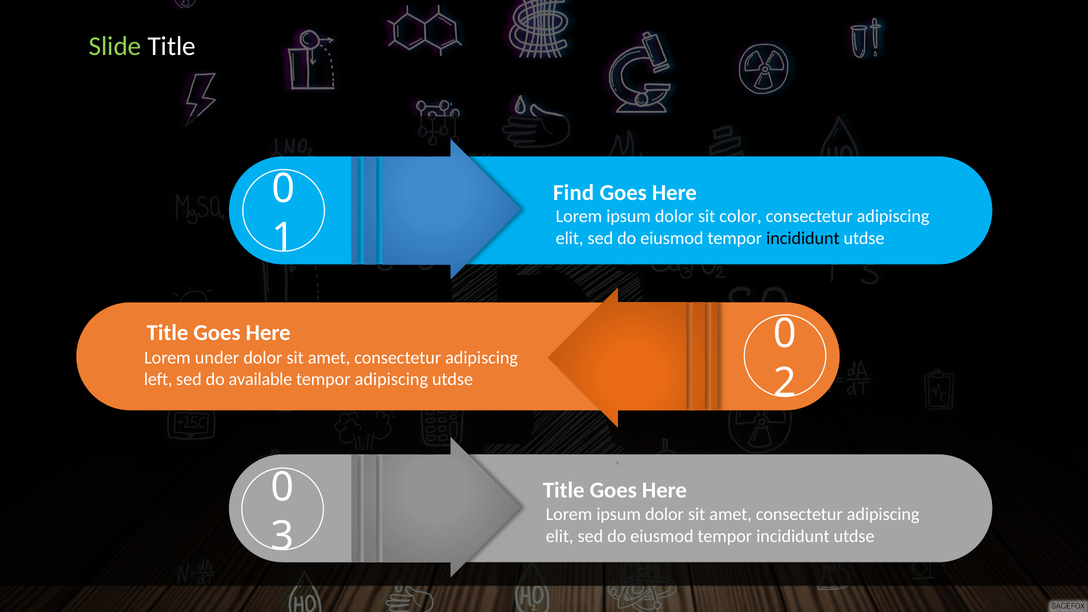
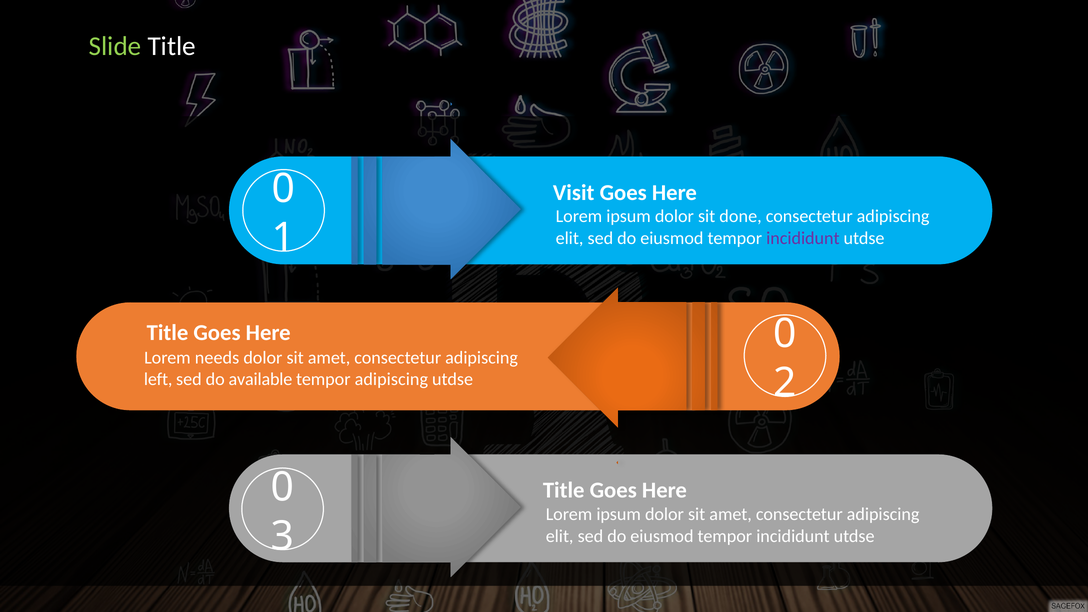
Find: Find -> Visit (574, 193)
color: color -> done (741, 216)
incididunt colour: black -> purple (803, 238)
under: under -> needs (217, 358)
